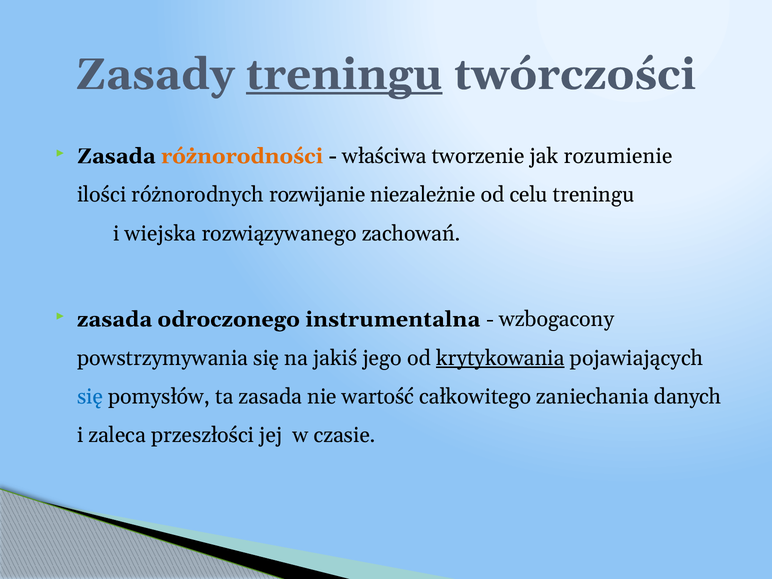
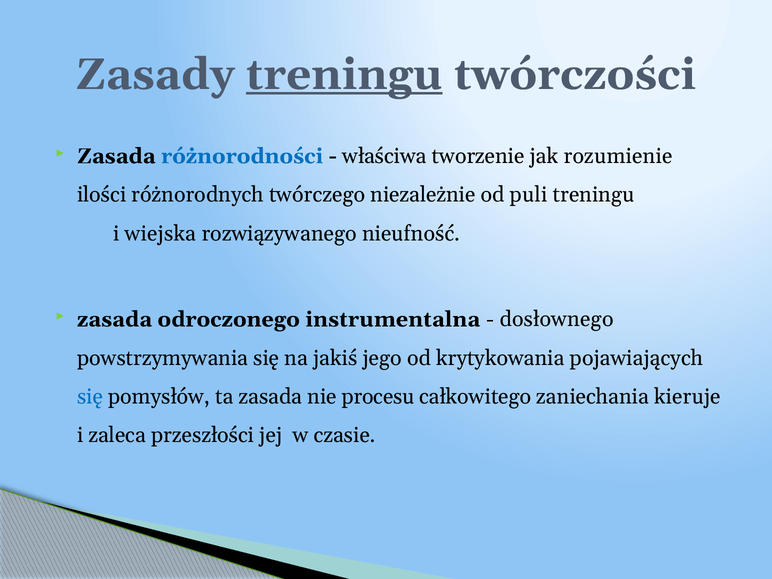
różnorodności colour: orange -> blue (242, 156)
rozwijanie: rozwijanie -> twórczego (317, 195)
celu: celu -> puli (529, 195)
zachowań: zachowań -> nieufność (411, 233)
wzbogacony: wzbogacony -> dosłownego (557, 319)
krytykowania underline: present -> none (500, 358)
wartość: wartość -> procesu (378, 397)
danych: danych -> kieruje (688, 397)
